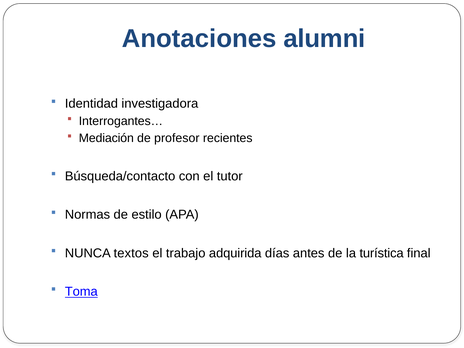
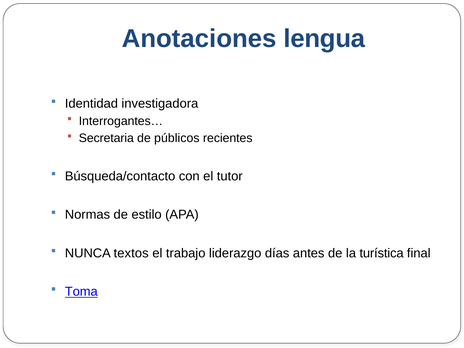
alumni: alumni -> lengua (324, 39)
Mediación: Mediación -> Secretaria (106, 138)
profesor: profesor -> públicos (177, 138)
adquirida: adquirida -> liderazgo (235, 253)
